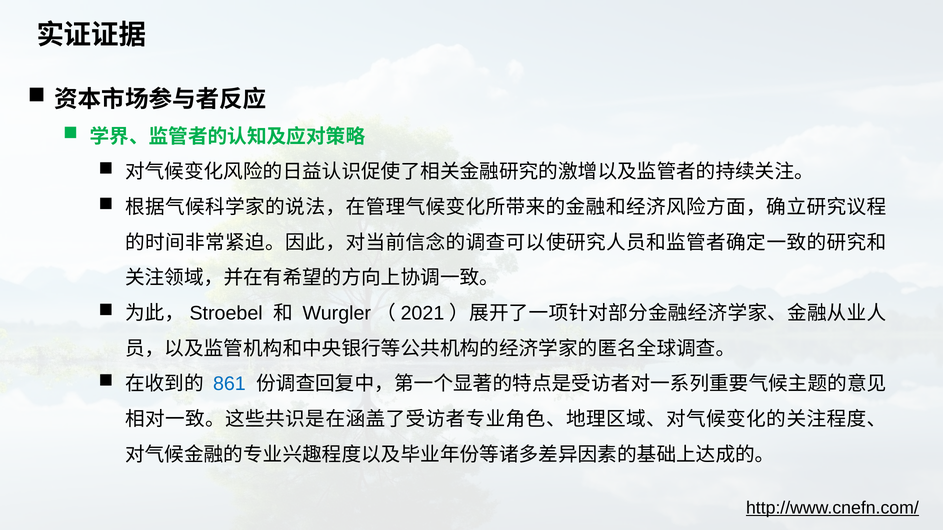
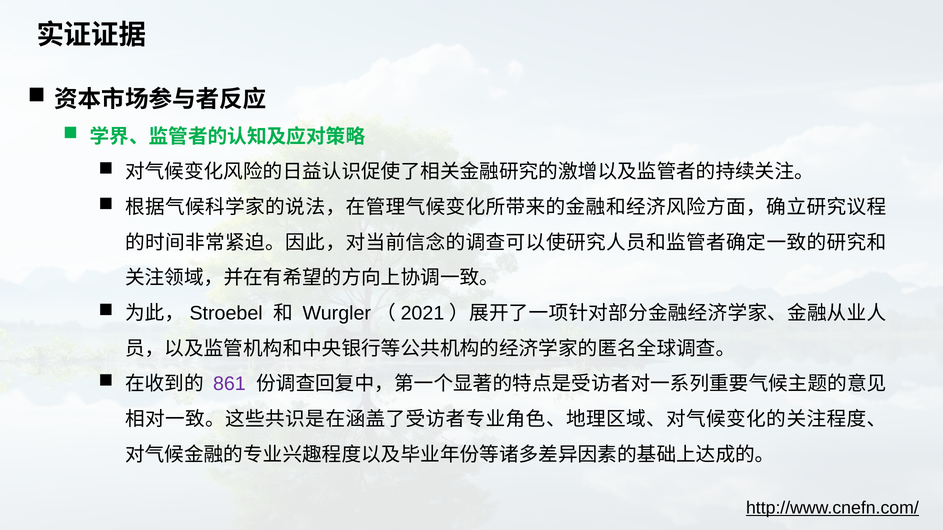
861 colour: blue -> purple (229, 384)
